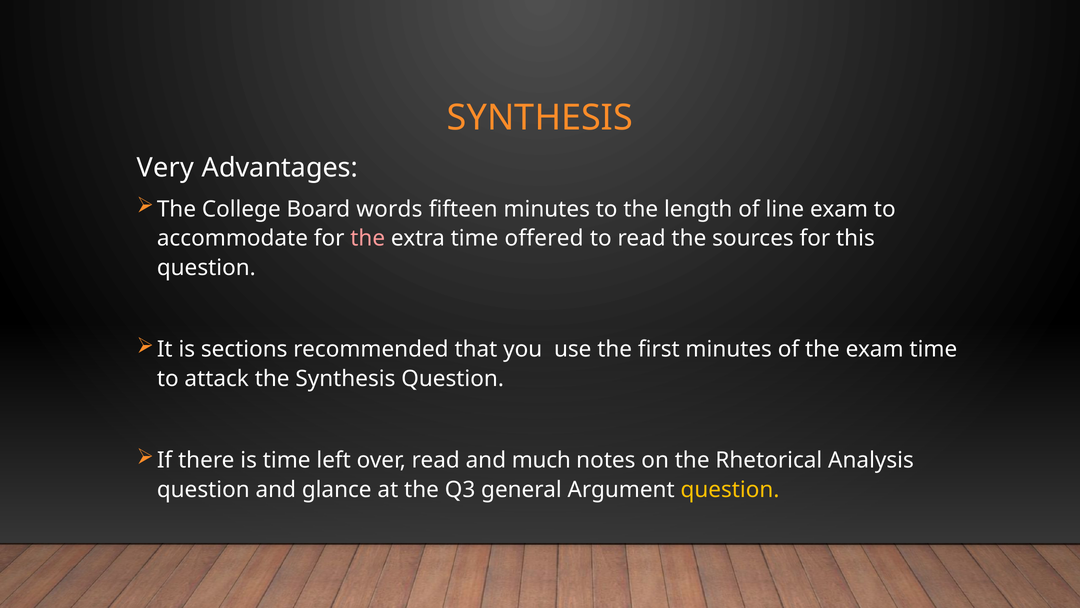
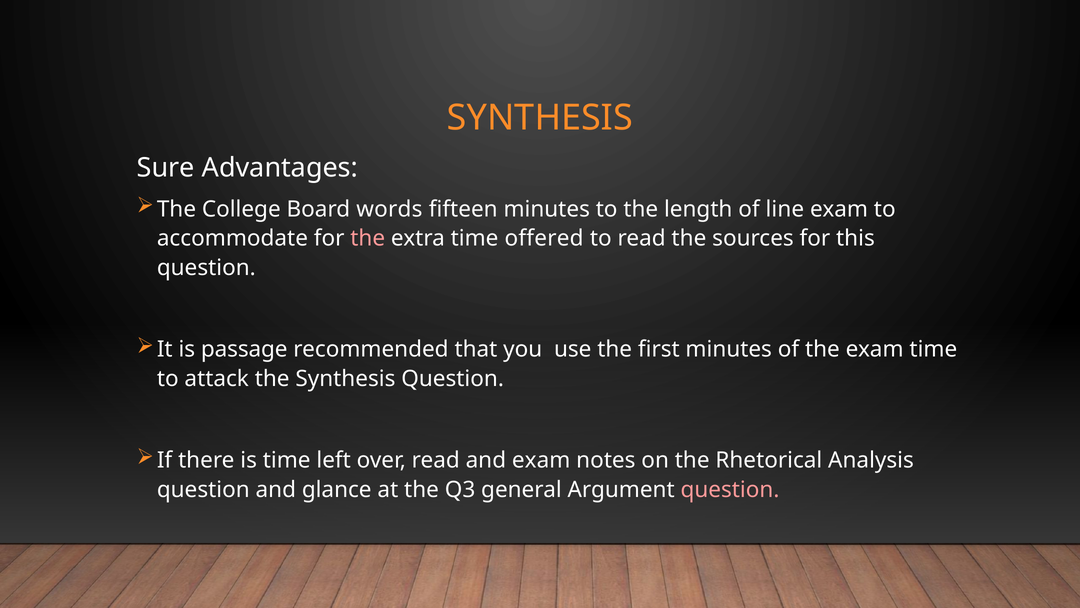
Very: Very -> Sure (166, 167)
sections: sections -> passage (244, 349)
and much: much -> exam (541, 460)
question colour: yellow -> pink (730, 489)
